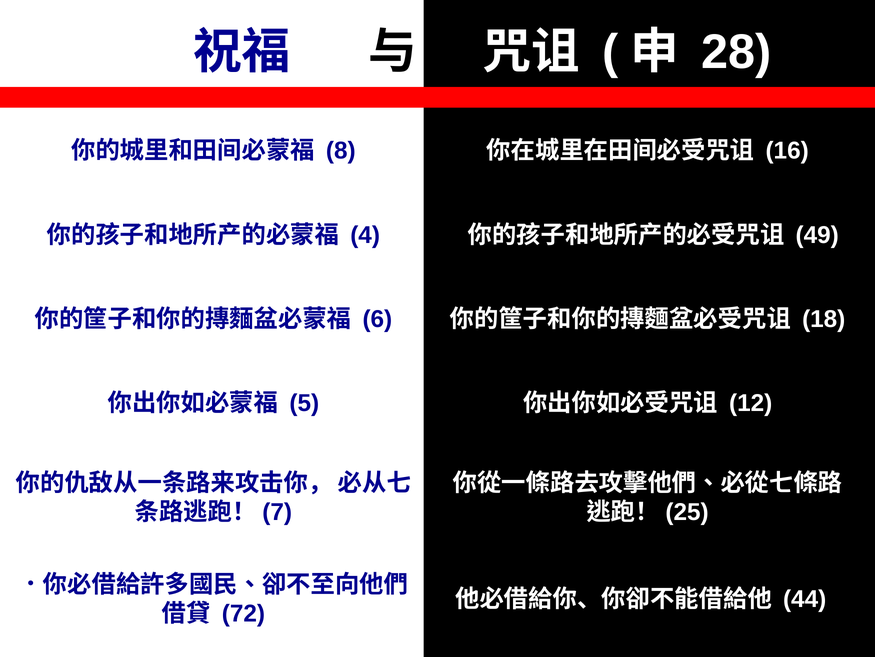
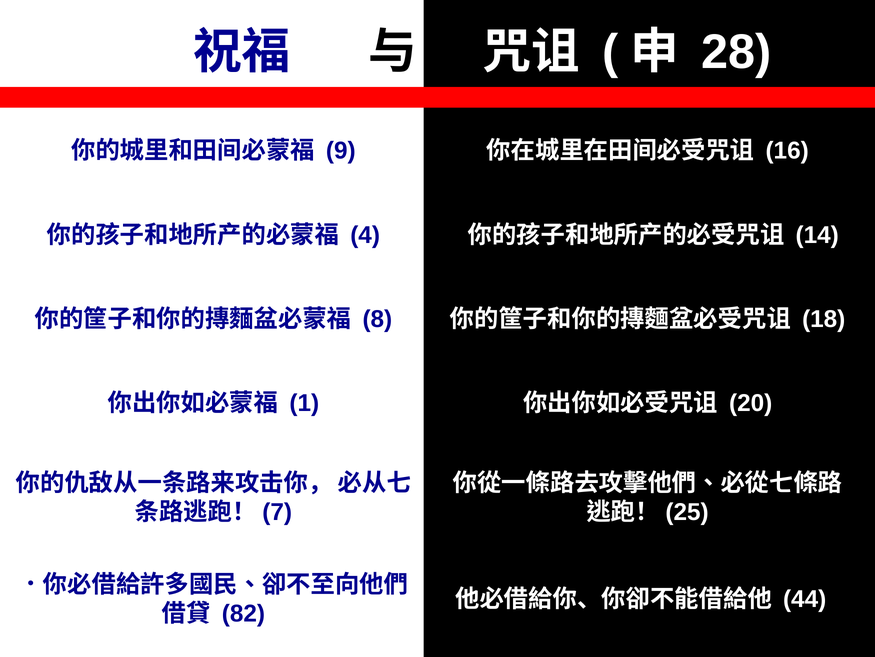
8: 8 -> 9 (341, 151)
49: 49 -> 14 (817, 235)
6: 6 -> 8 (377, 319)
5: 5 -> 1 (304, 403)
12: 12 -> 20 (751, 403)
72: 72 -> 82 (243, 613)
